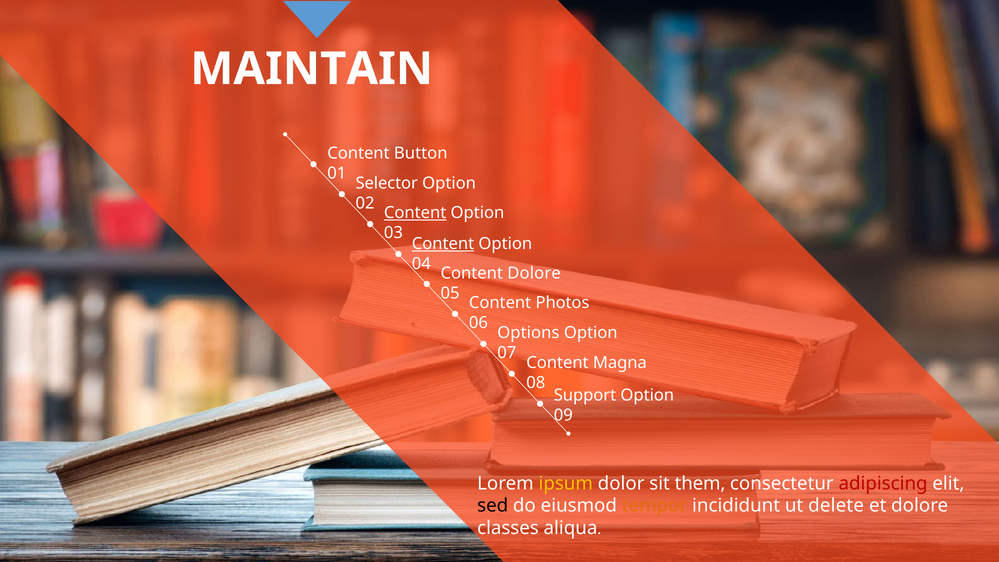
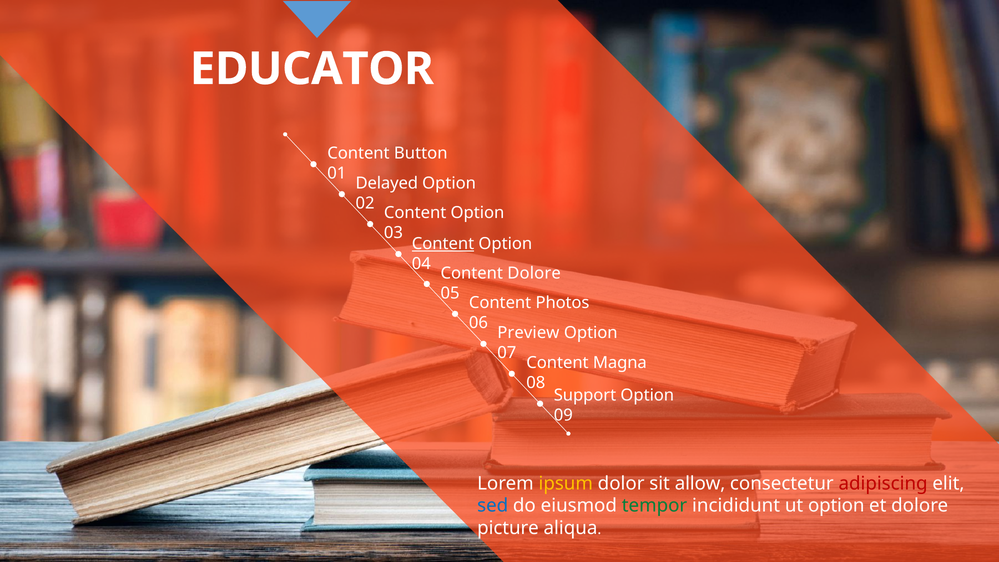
MAINTAIN: MAINTAIN -> EDUCATOR (312, 69)
Selector: Selector -> Delayed (387, 183)
Content underline: present -> none (415, 213)
Options: Options -> Preview (528, 333)
them: them -> allow (700, 483)
sed colour: black -> blue (493, 506)
tempor colour: orange -> green (655, 506)
ut delete: delete -> option (836, 506)
classes: classes -> picture (508, 528)
